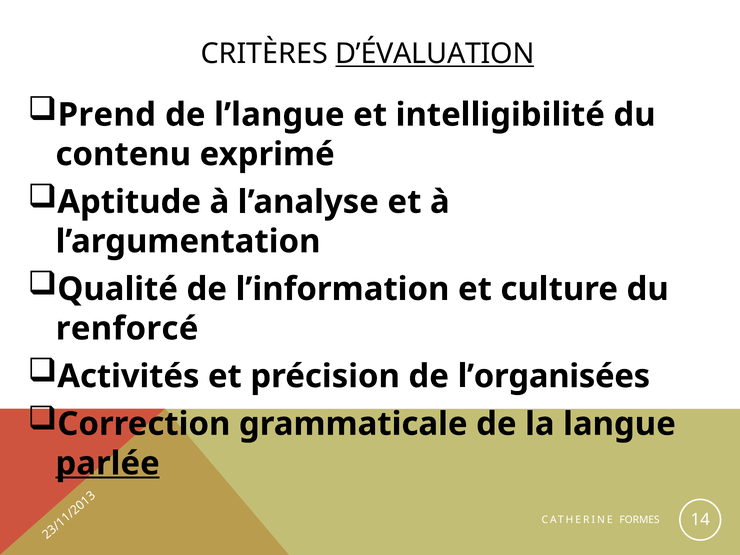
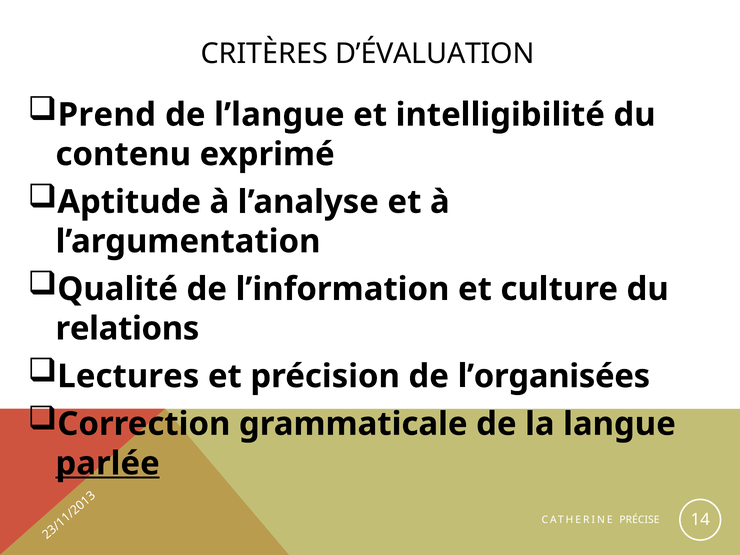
D’ÉVALUATION underline: present -> none (435, 54)
renforcé: renforcé -> relations (127, 329)
Activités: Activités -> Lectures (128, 376)
FORMES: FORMES -> PRÉCISE (639, 520)
